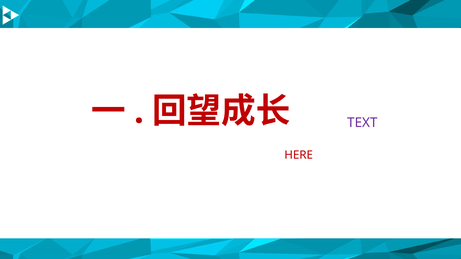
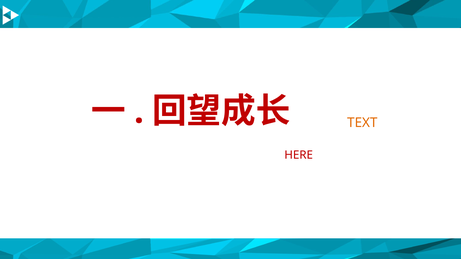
TEXT colour: purple -> orange (362, 123)
